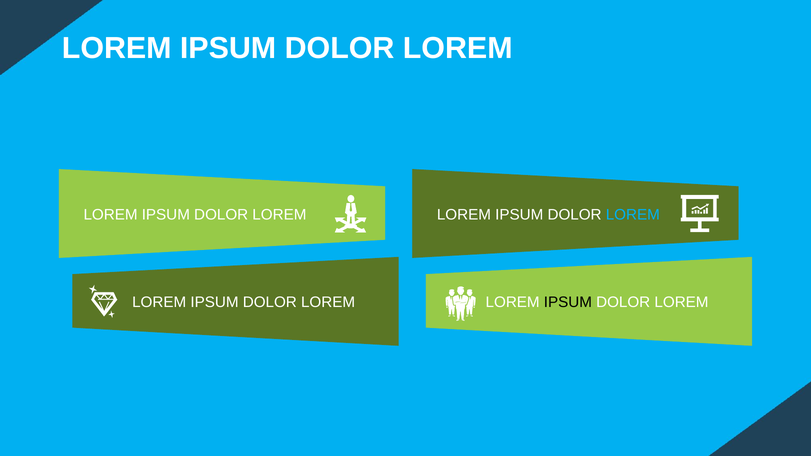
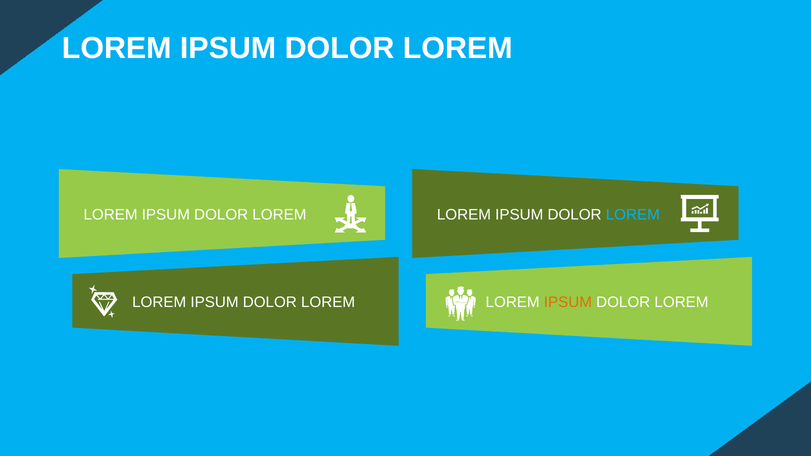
IPSUM colour: black -> orange (568, 303)
